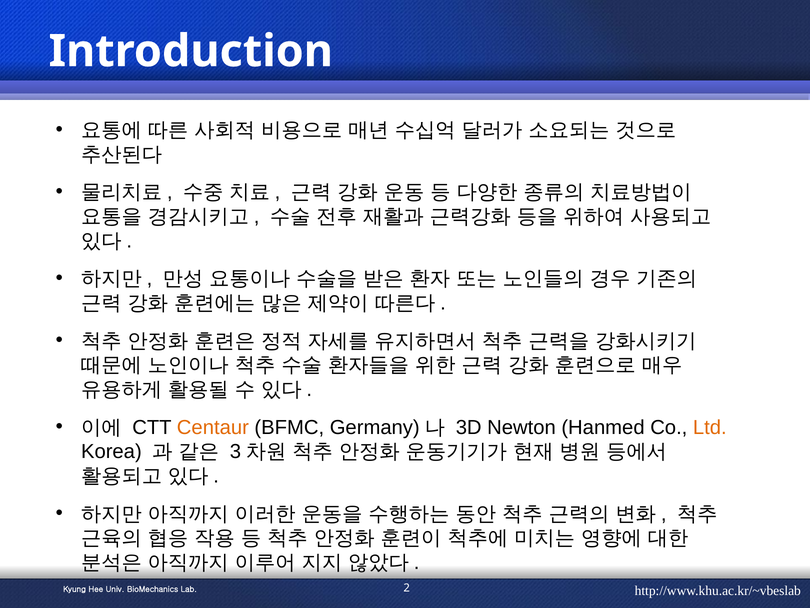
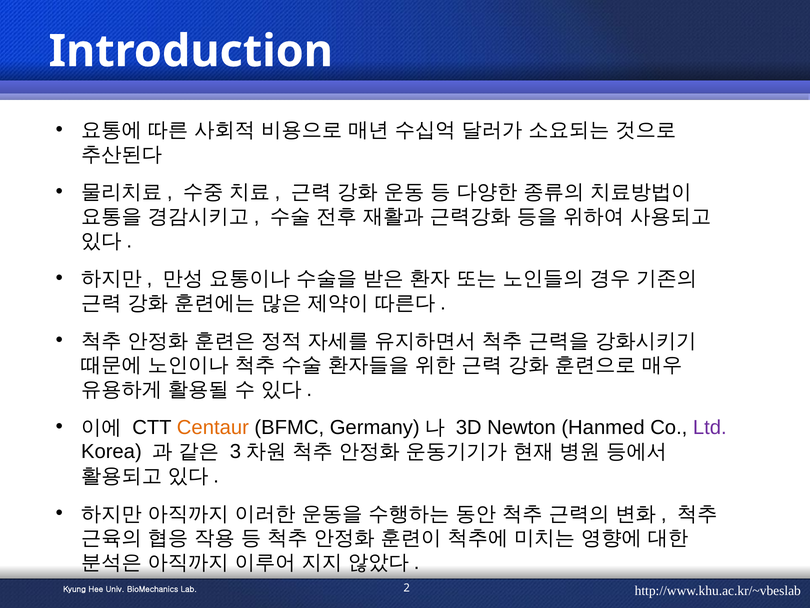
Ltd colour: orange -> purple (710, 427)
